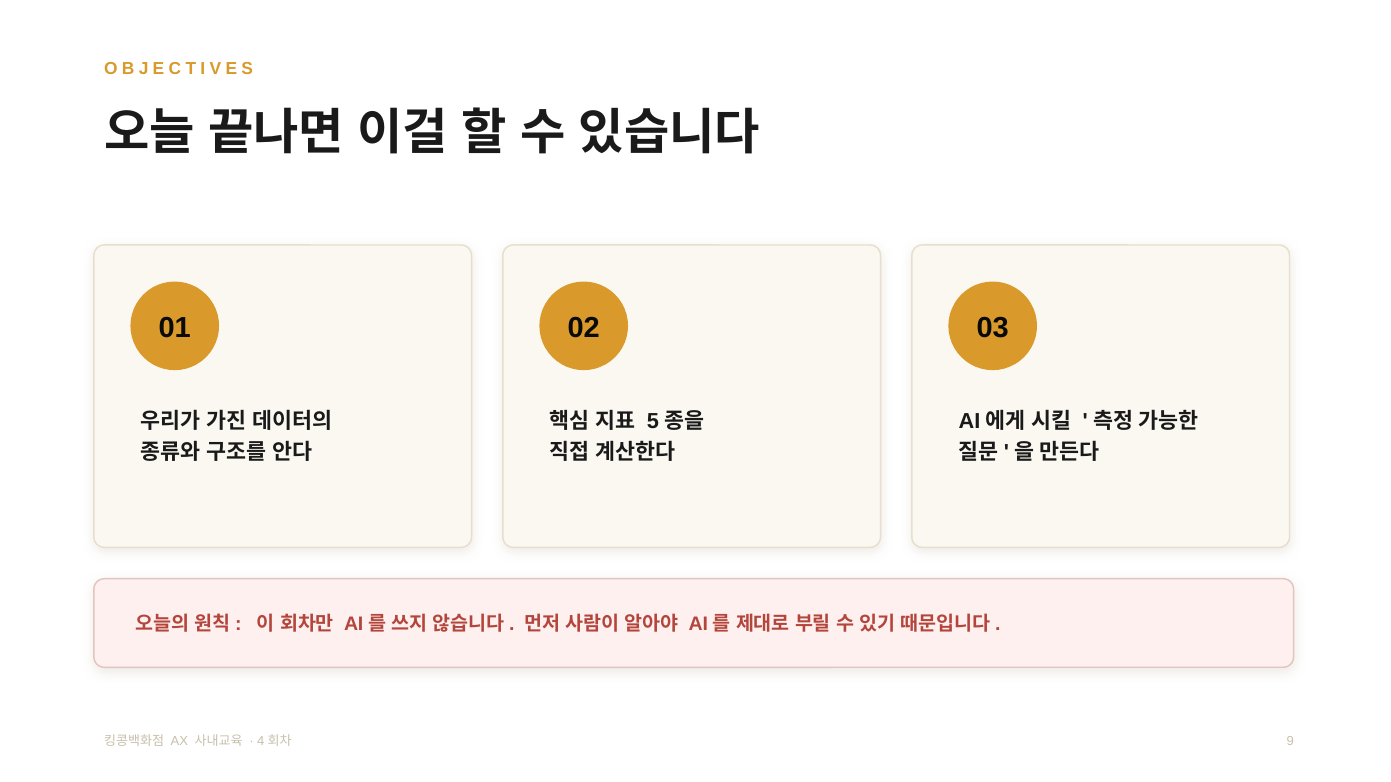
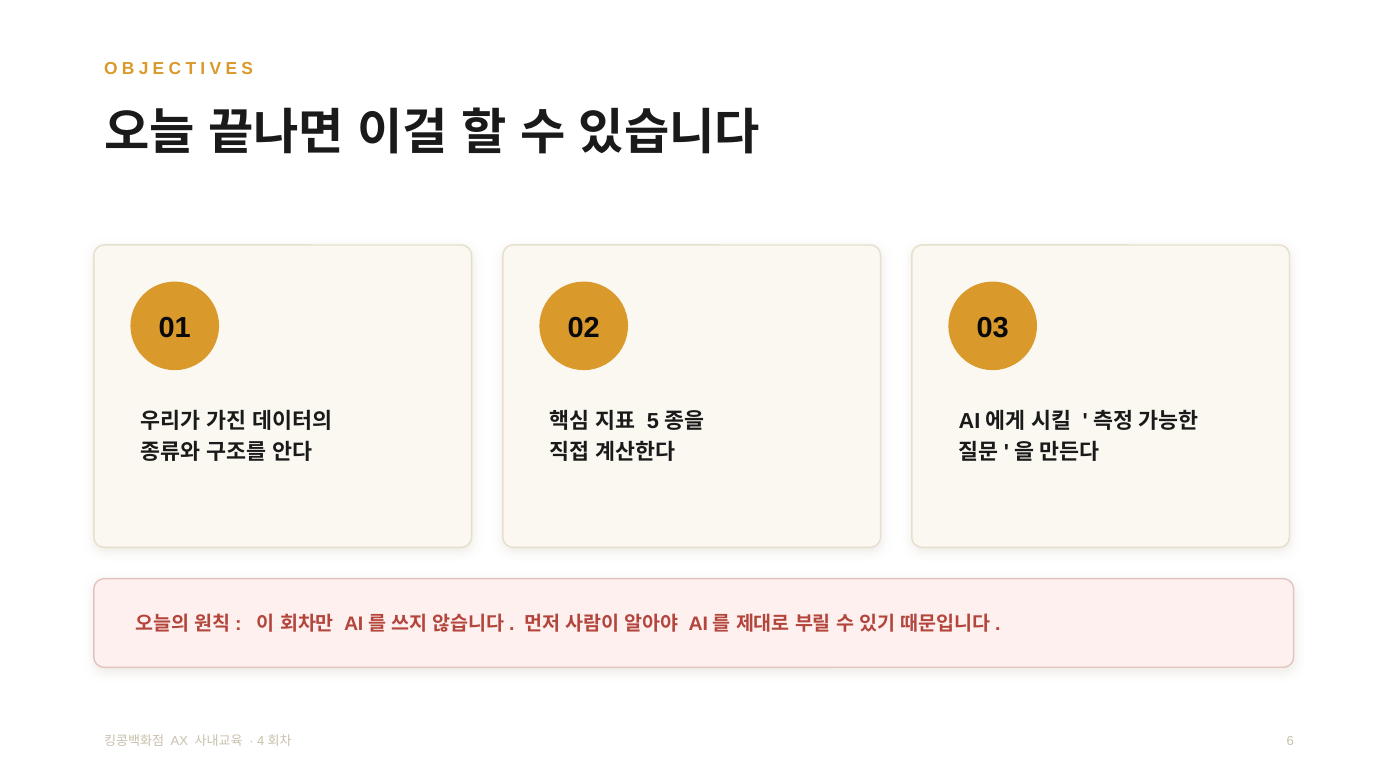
9: 9 -> 6 (1290, 742)
